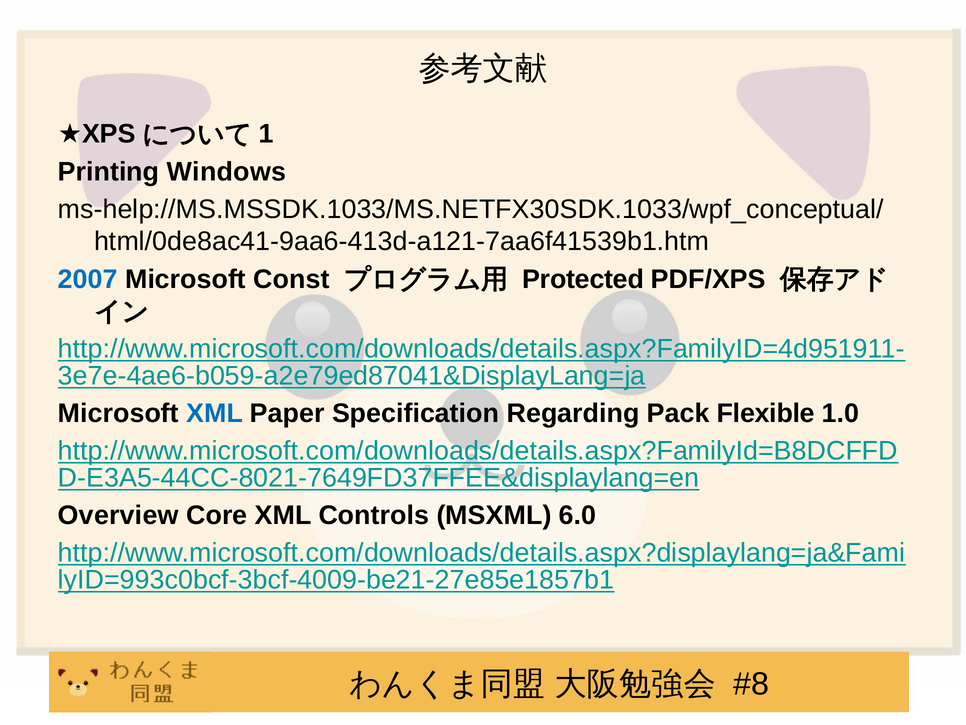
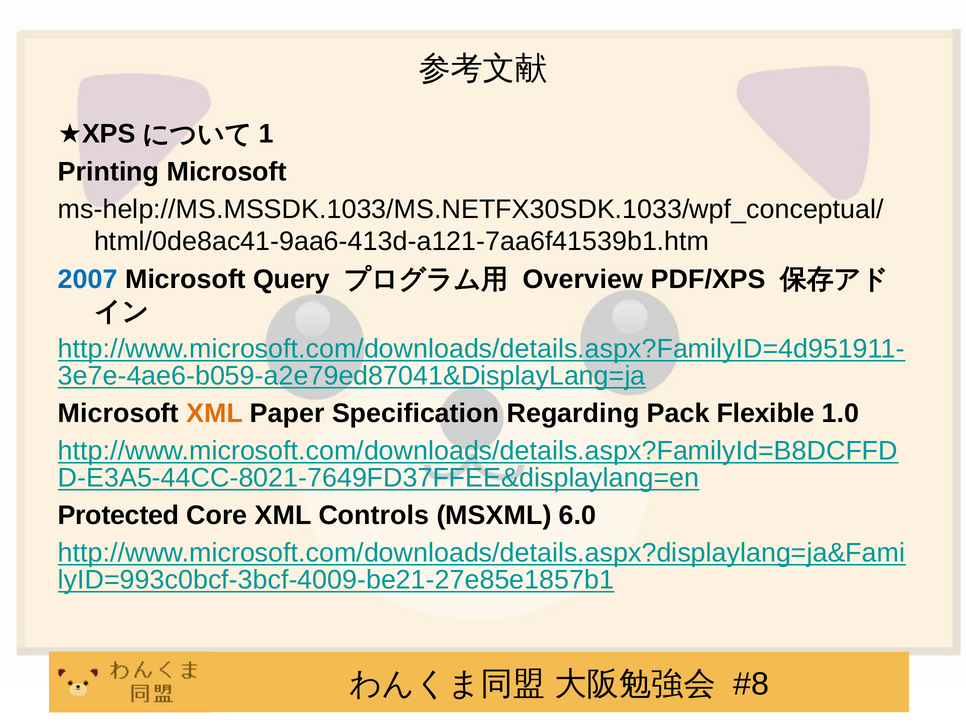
Printing Windows: Windows -> Microsoft (227, 172)
Const: Const -> Query (292, 279)
Protected: Protected -> Overview (583, 279)
XML colour: blue -> orange (215, 413)
Overview: Overview -> Protected (118, 515)
